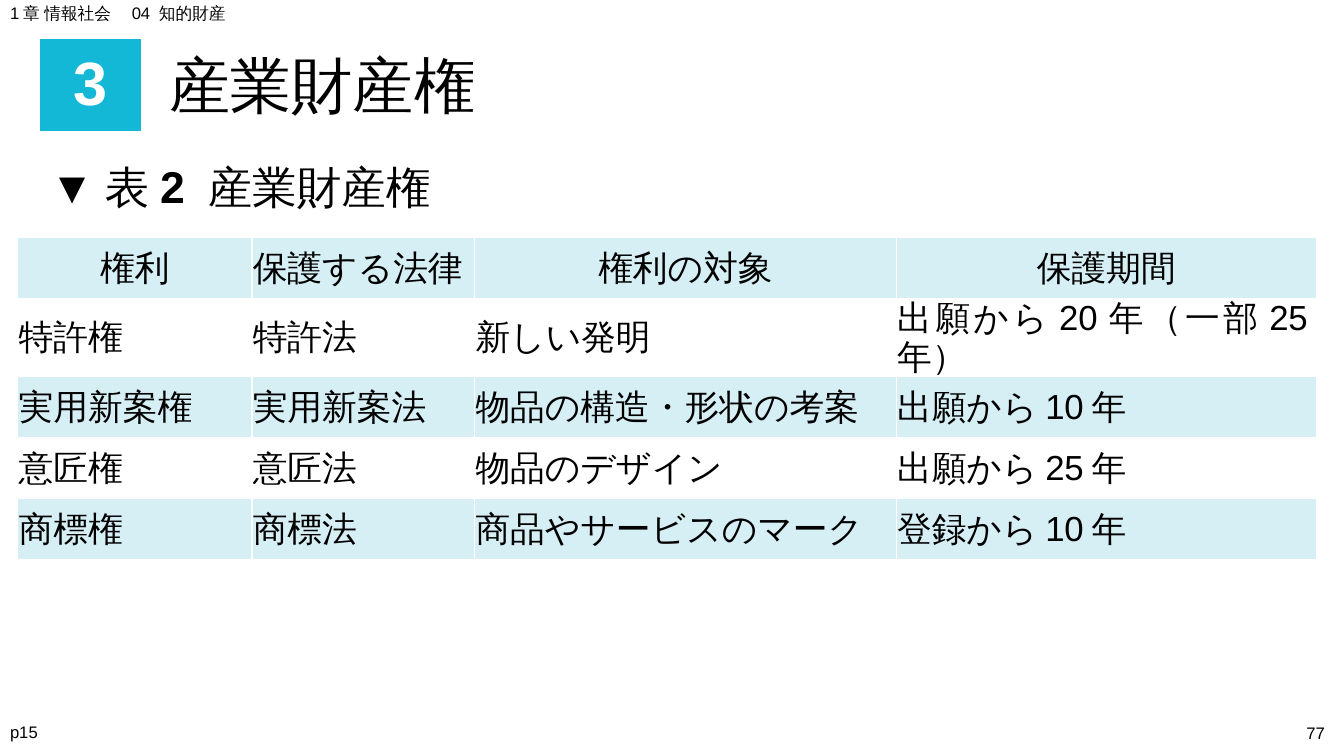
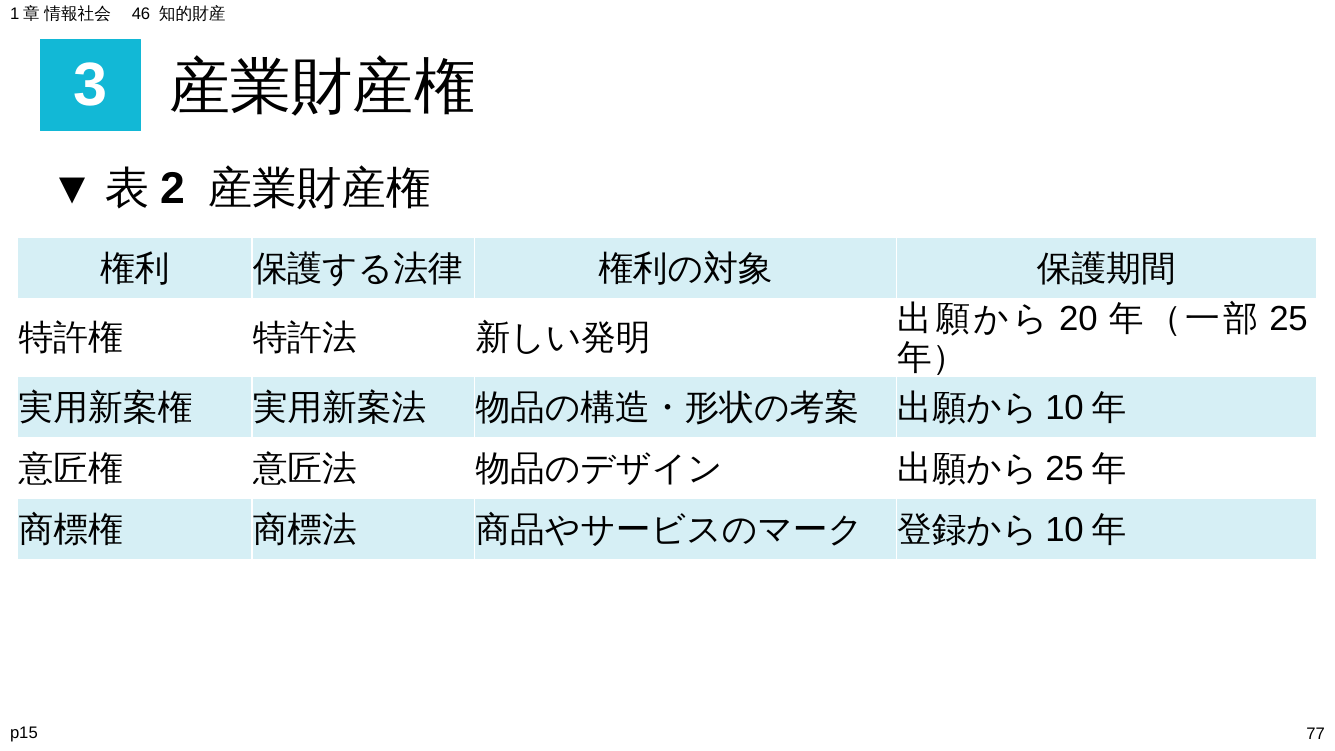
04: 04 -> 46 (141, 14)
